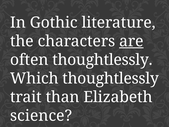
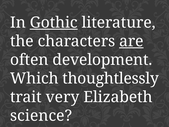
Gothic underline: none -> present (54, 22)
often thoughtlessly: thoughtlessly -> development (102, 60)
than: than -> very (62, 97)
